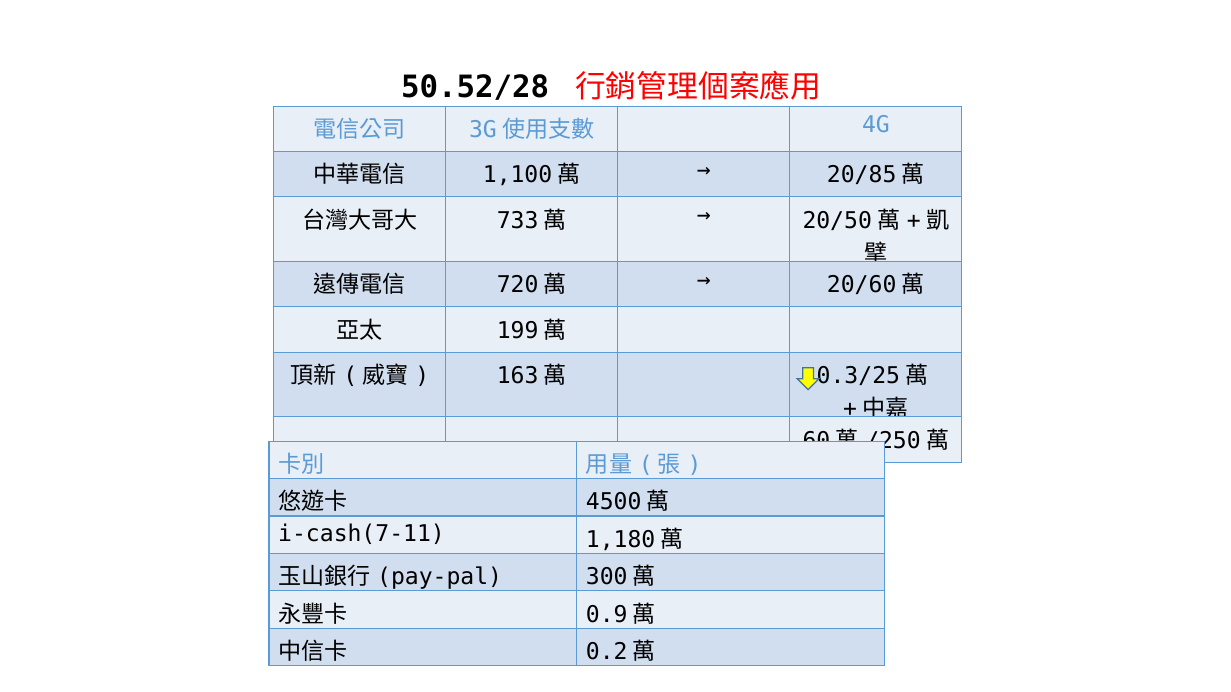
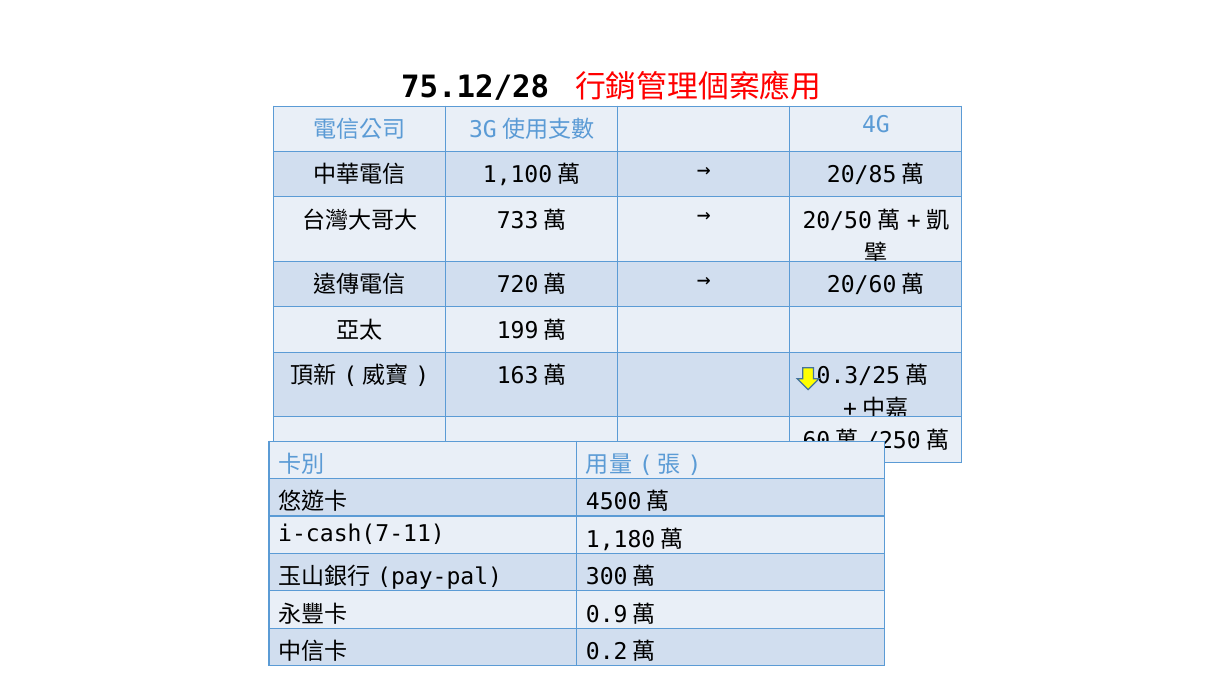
50.52/28: 50.52/28 -> 75.12/28 (475, 87)
